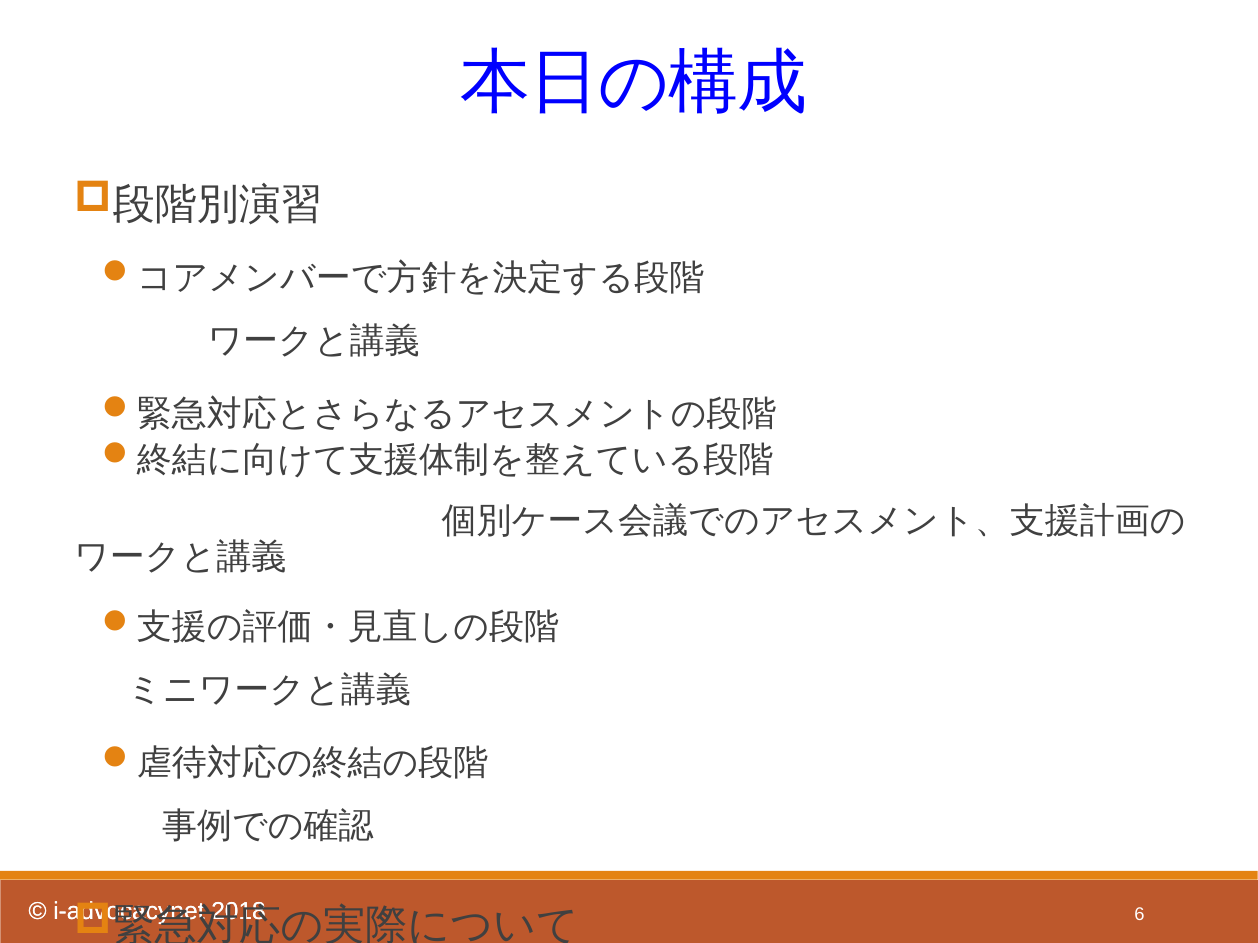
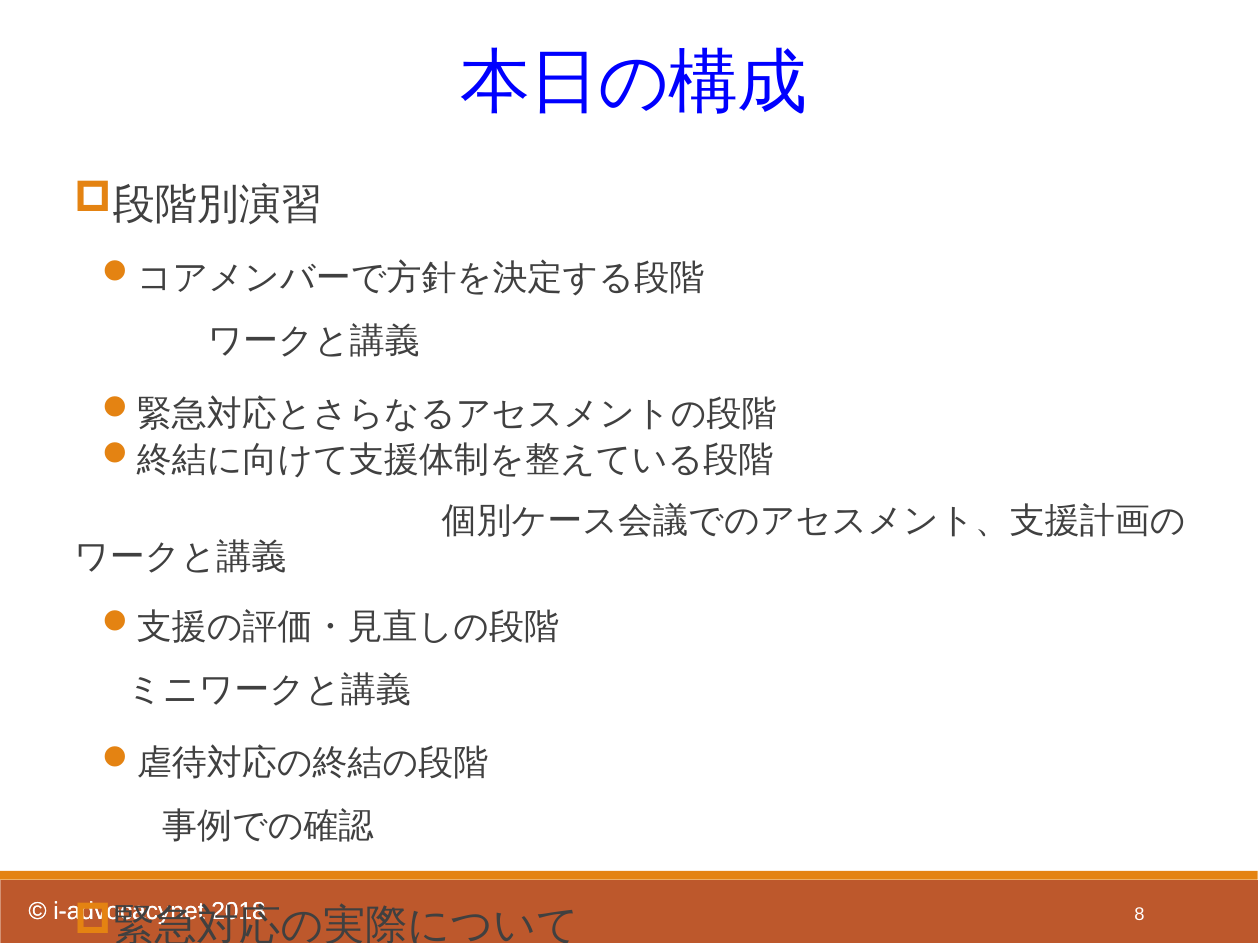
6: 6 -> 8 (1139, 915)
